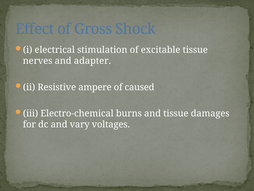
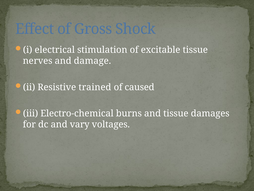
adapter: adapter -> damage (92, 61)
ampere: ampere -> trained (95, 87)
